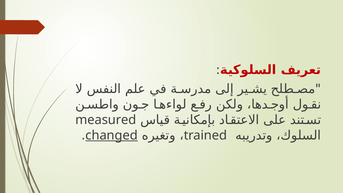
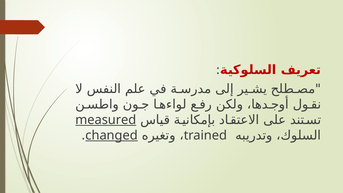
measured underline: none -> present (106, 120)
